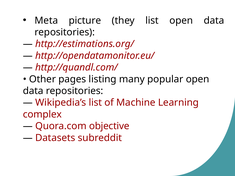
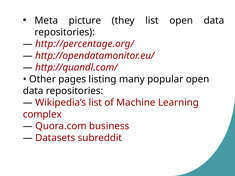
http://estimations.org/: http://estimations.org/ -> http://percentage.org/ (85, 44)
objective: objective -> business (109, 126)
